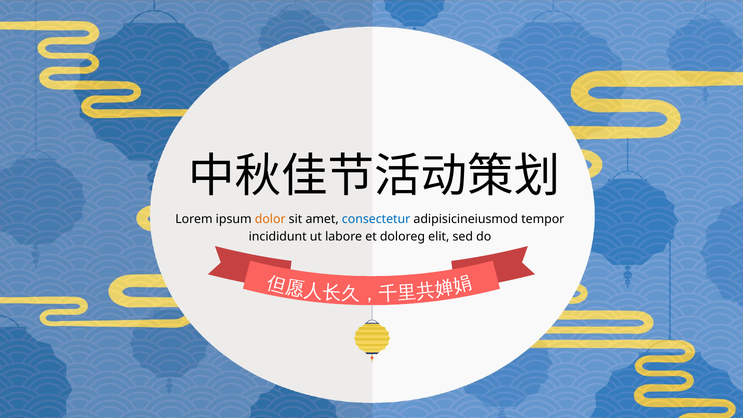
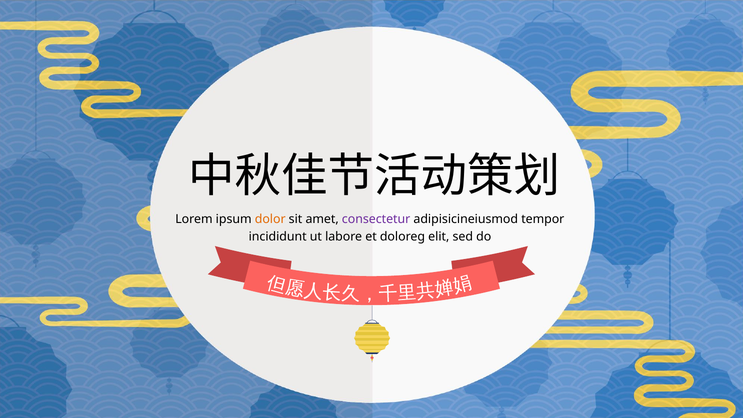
consectetur colour: blue -> purple (376, 219)
